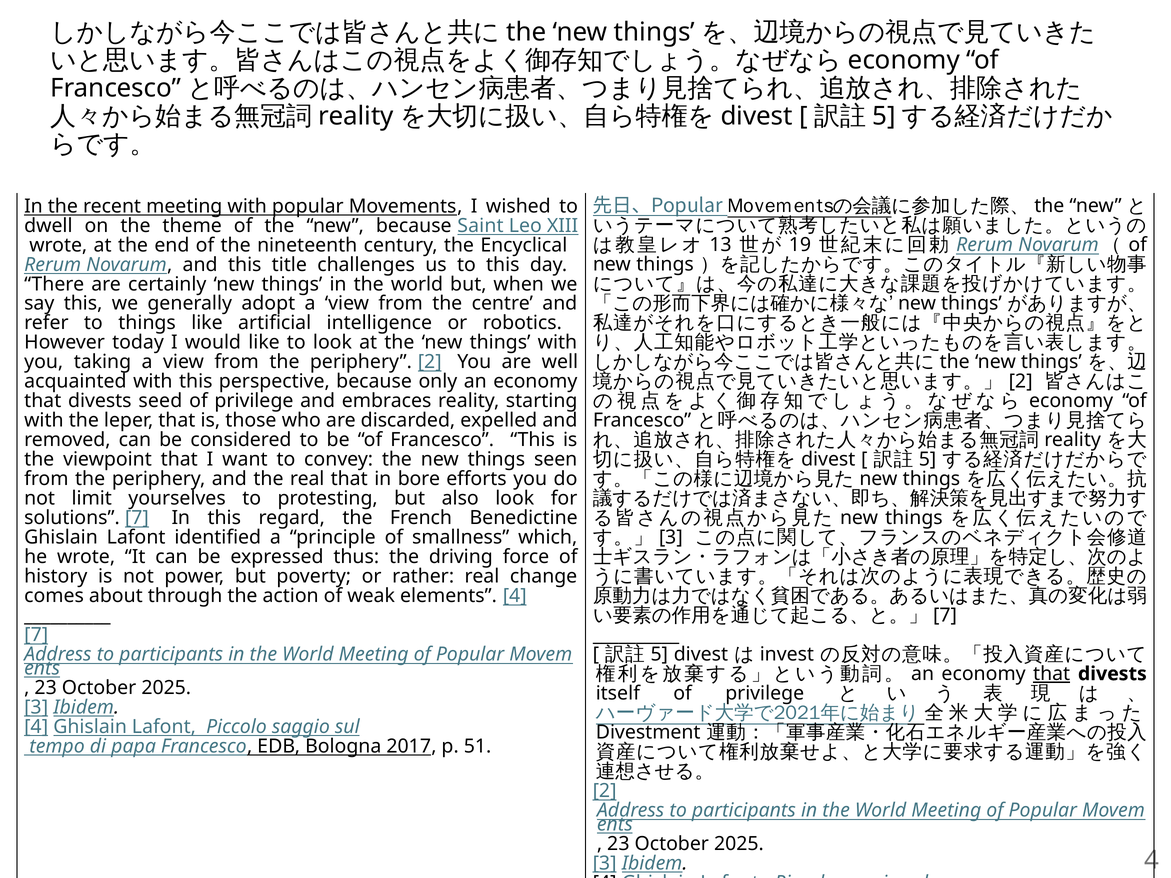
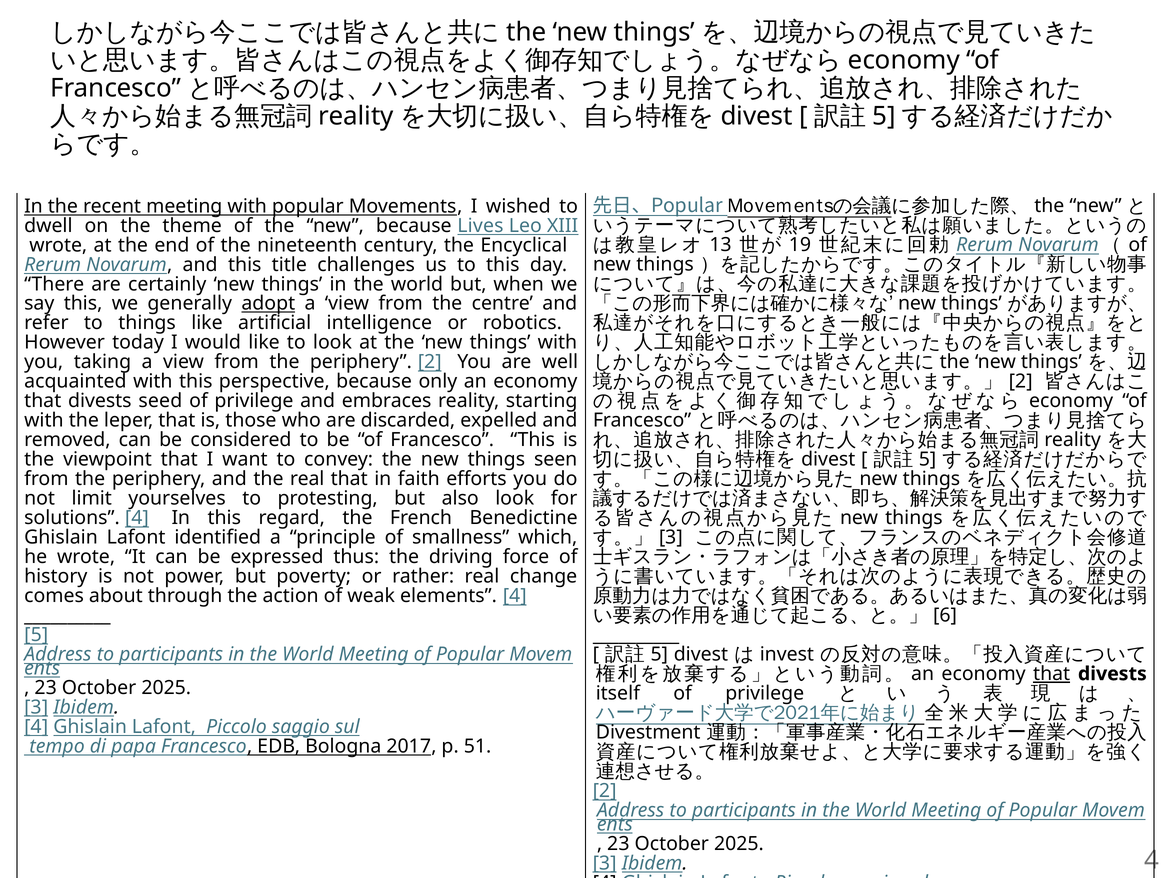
Saint: Saint -> Lives (480, 226)
adopt underline: none -> present (268, 304)
bore: bore -> faith (419, 479)
solutions 7: 7 -> 4 (137, 518)
7: 7 -> 6 (945, 615)
7: 7 -> 5 (36, 635)
